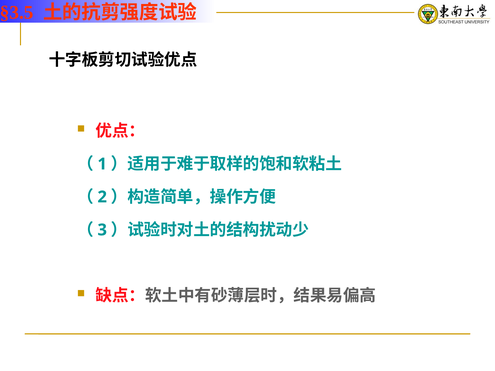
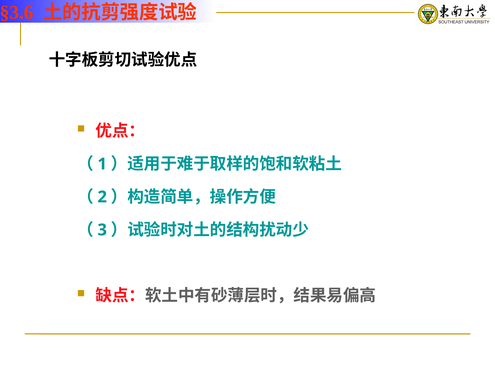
§3.5: §3.5 -> §3.6 (17, 13)
